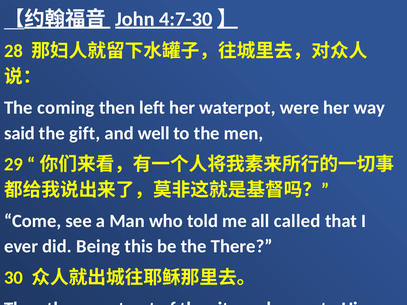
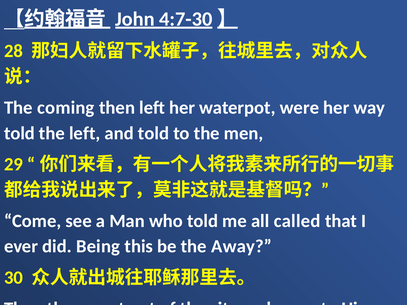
said: said -> told (19, 133)
the gift: gift -> left (85, 133)
and well: well -> told (154, 133)
There: There -> Away (242, 247)
